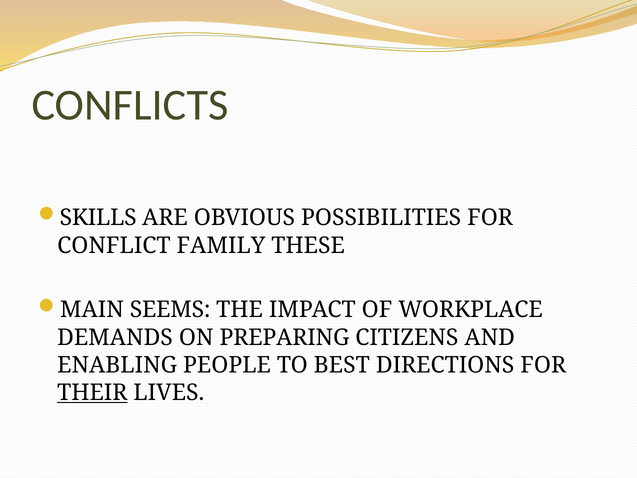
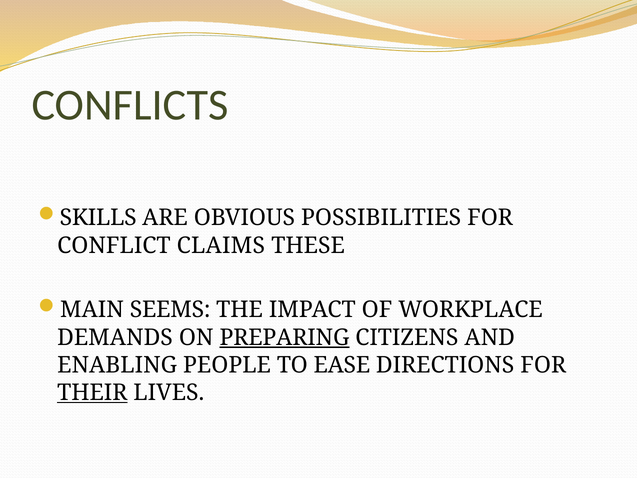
FAMILY: FAMILY -> CLAIMS (221, 245)
PREPARING underline: none -> present (284, 337)
BEST: BEST -> EASE (342, 365)
